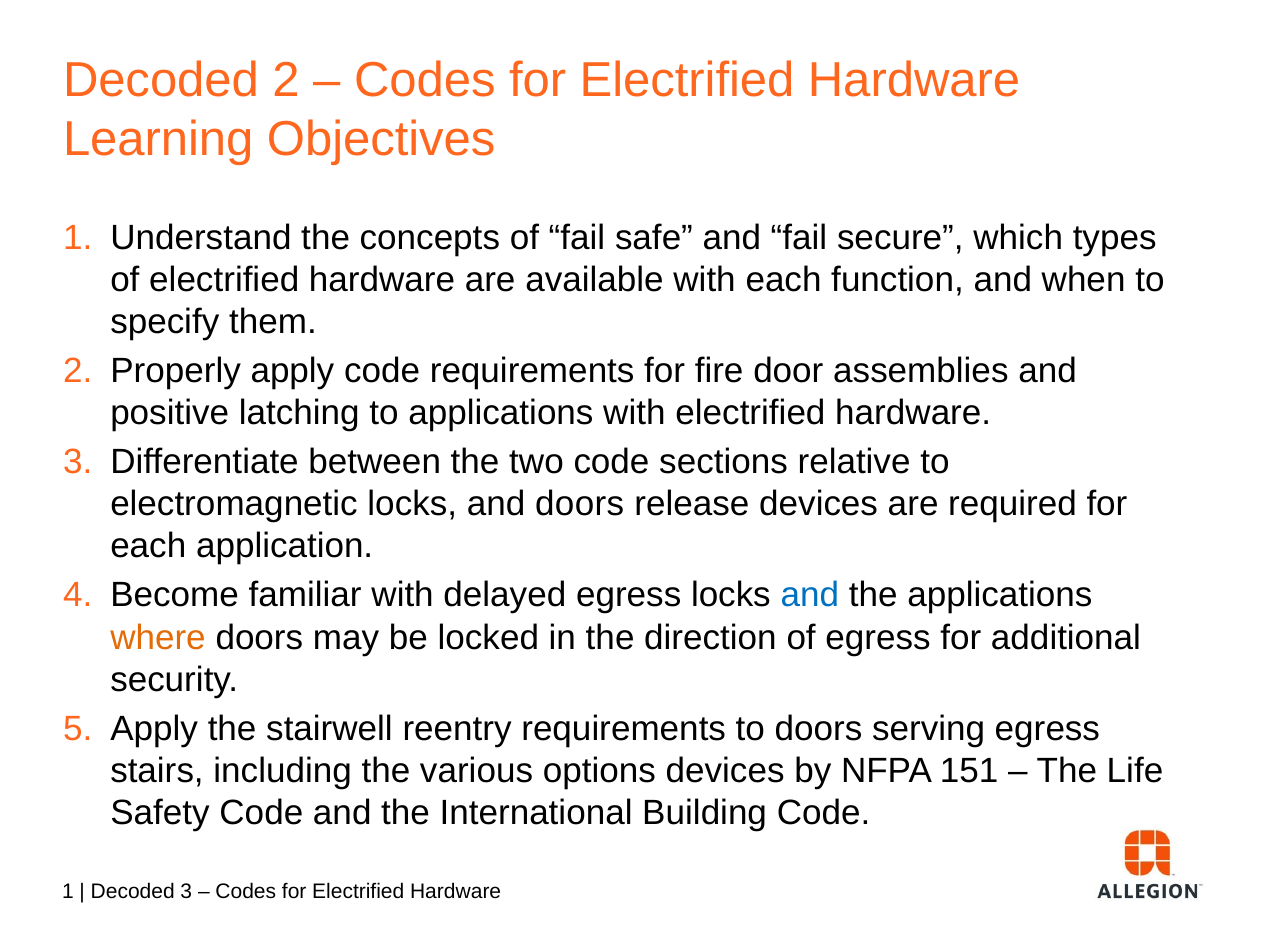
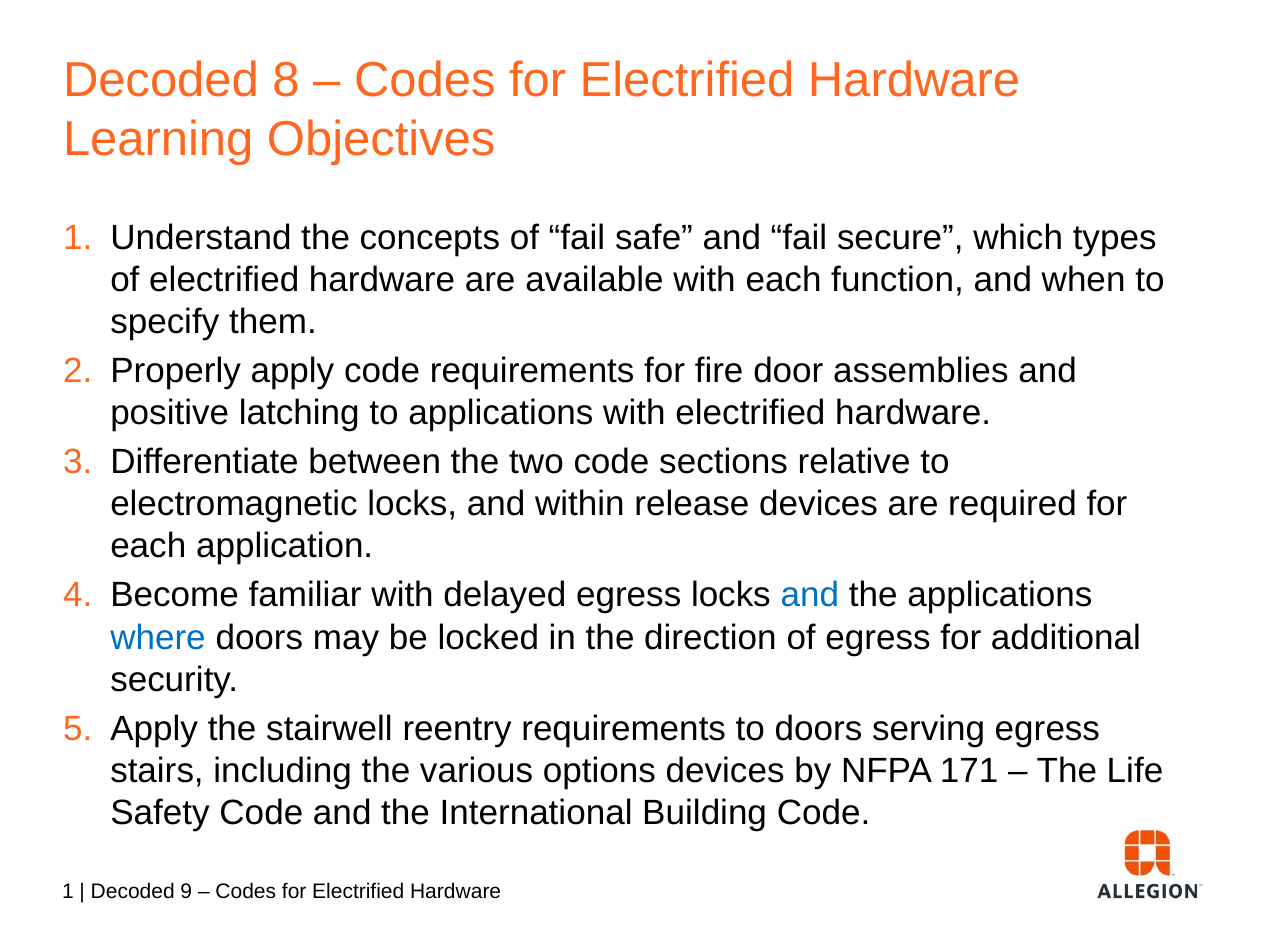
Decoded 2: 2 -> 8 (286, 81)
and doors: doors -> within (580, 504)
where colour: orange -> blue (158, 637)
151: 151 -> 171 (969, 770)
Decoded 3: 3 -> 9 (186, 891)
